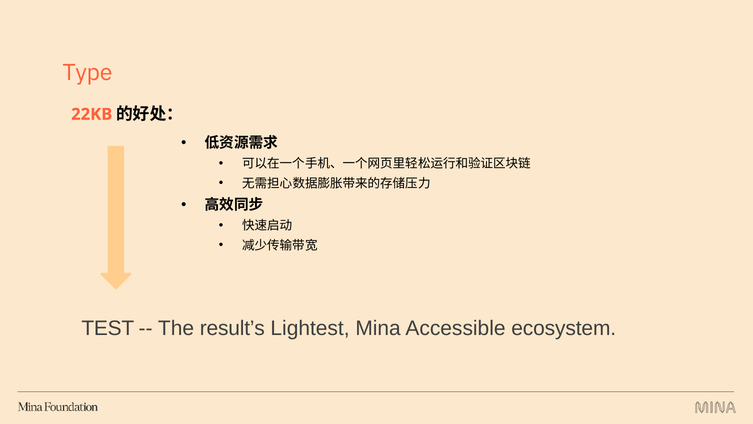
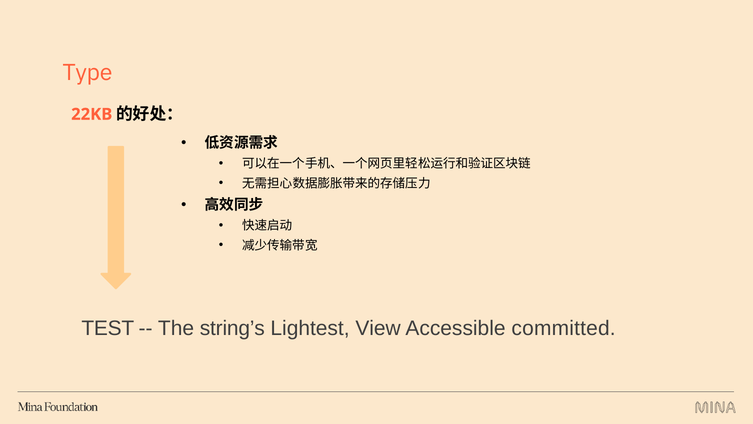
result’s: result’s -> string’s (232, 328)
Mina: Mina -> View (378, 328)
ecosystem: ecosystem -> committed (564, 328)
